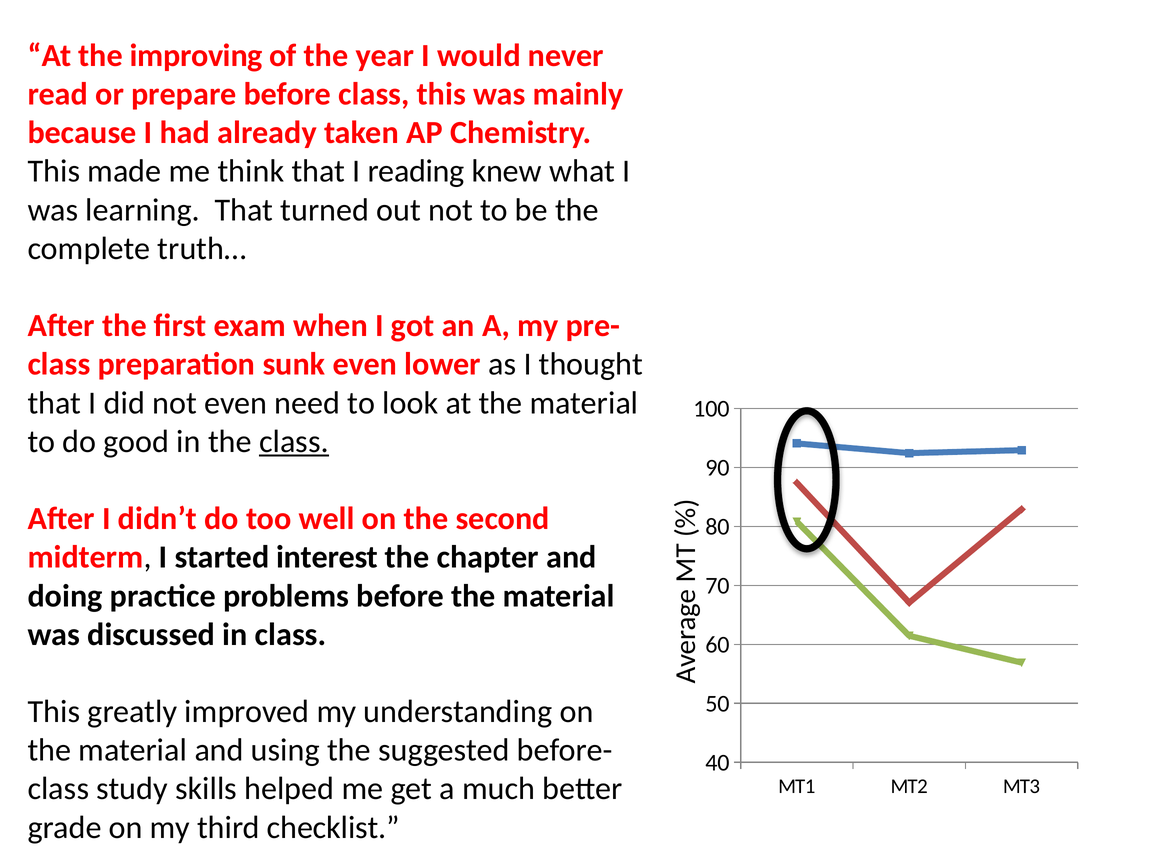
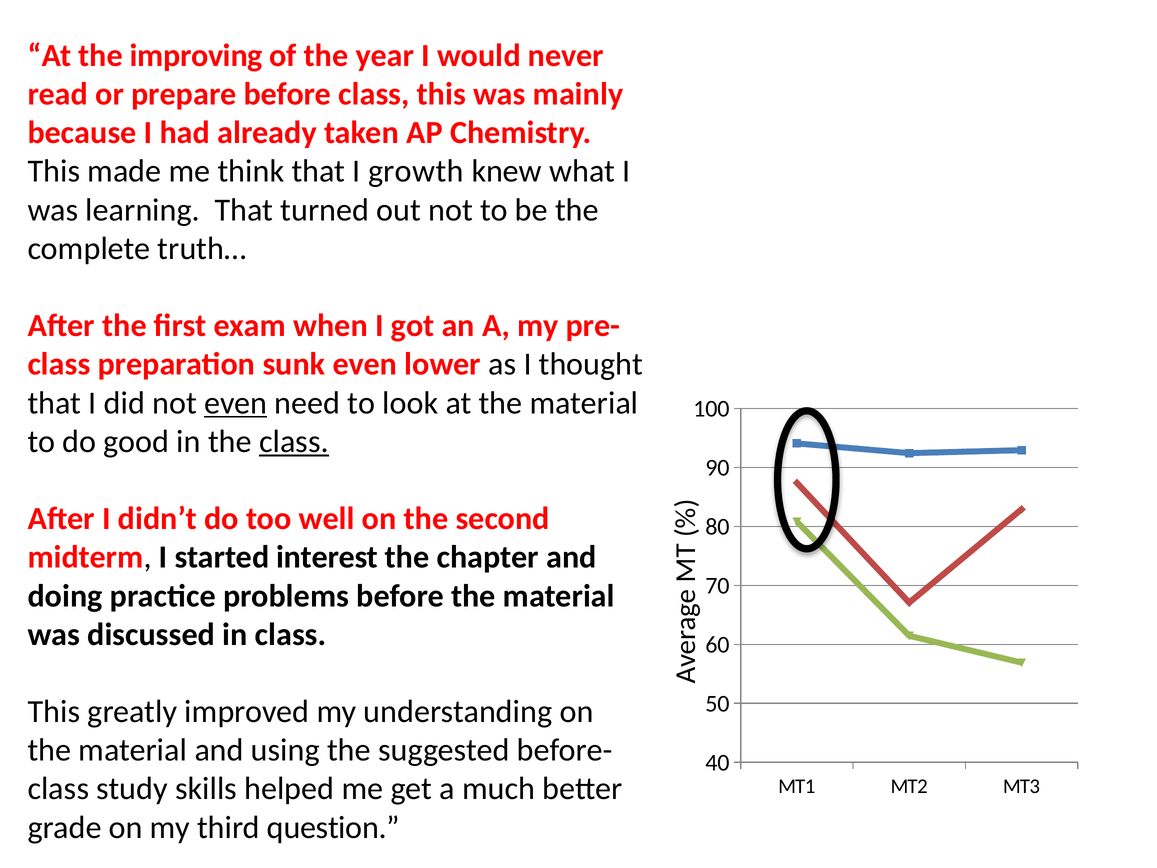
reading: reading -> growth (416, 171)
even underline: none -> present (236, 403)
checklist: checklist -> question (333, 827)
